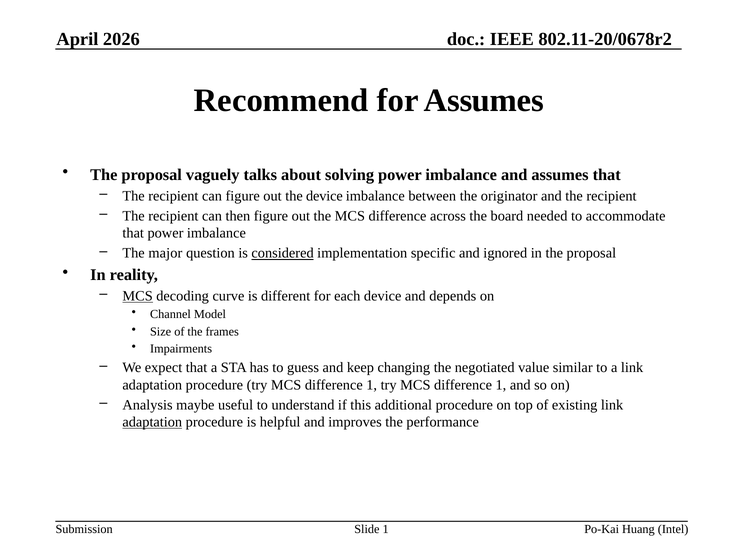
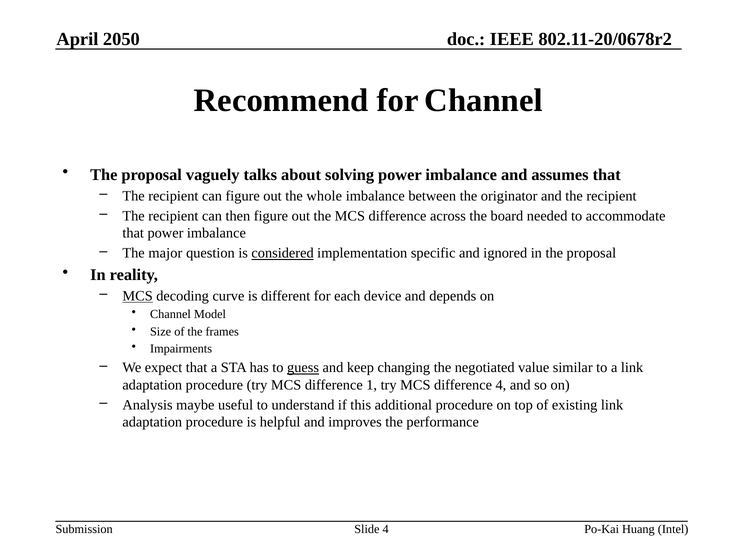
2026: 2026 -> 2050 (121, 39)
for Assumes: Assumes -> Channel (484, 101)
the device: device -> whole (324, 196)
guess underline: none -> present (303, 368)
1: 1 -> 4 (501, 385)
adaptation underline: present -> none (152, 423)
Slide 1: 1 -> 4 (386, 530)
